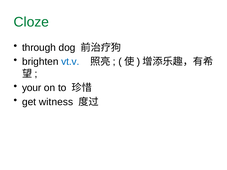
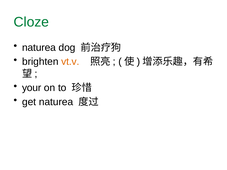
through: through -> naturea (39, 48)
vt.v colour: blue -> orange (70, 62)
get witness: witness -> naturea (56, 102)
